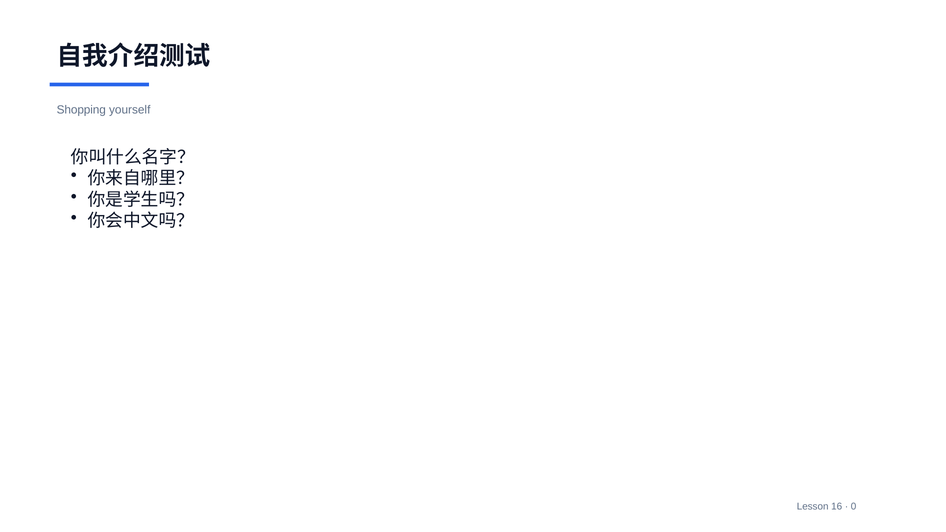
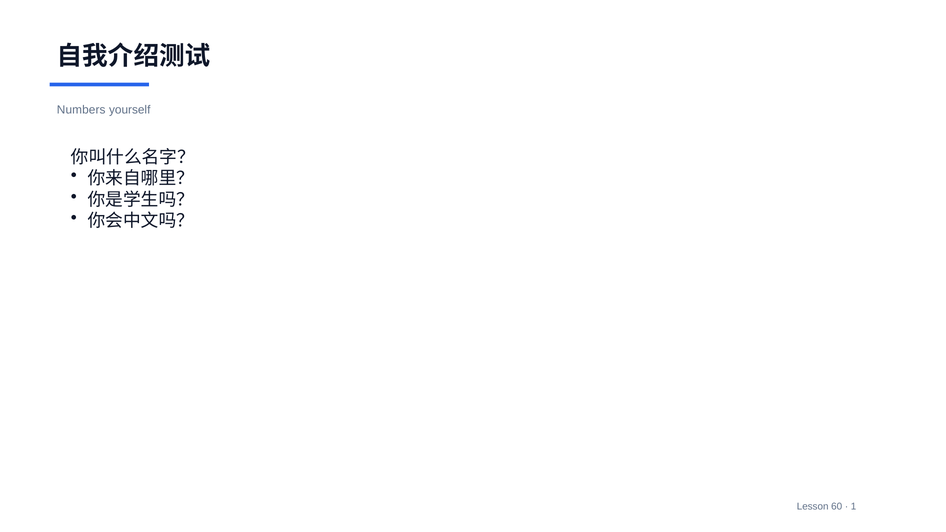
Shopping: Shopping -> Numbers (81, 110)
16: 16 -> 60 (837, 507)
0: 0 -> 1 (854, 507)
